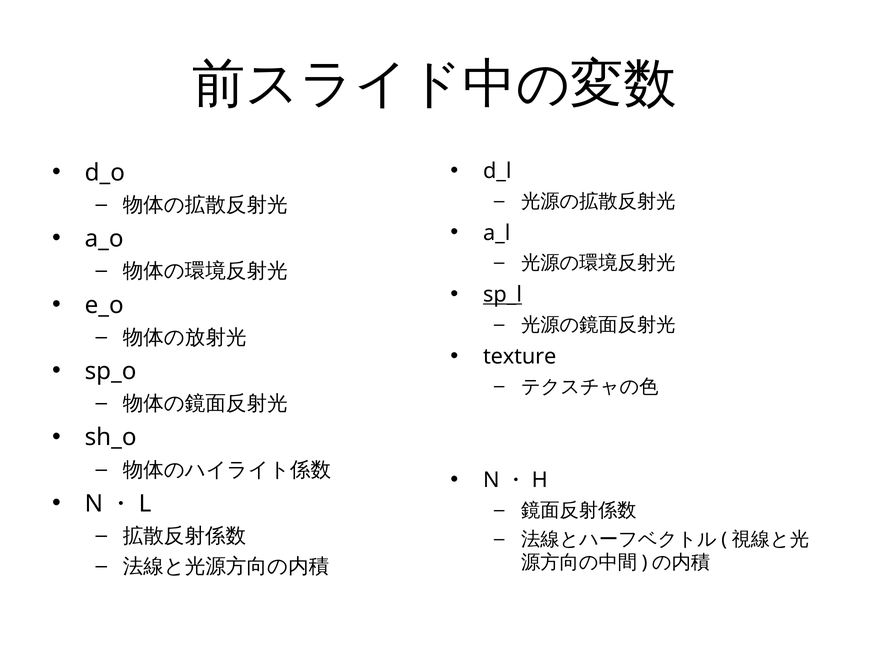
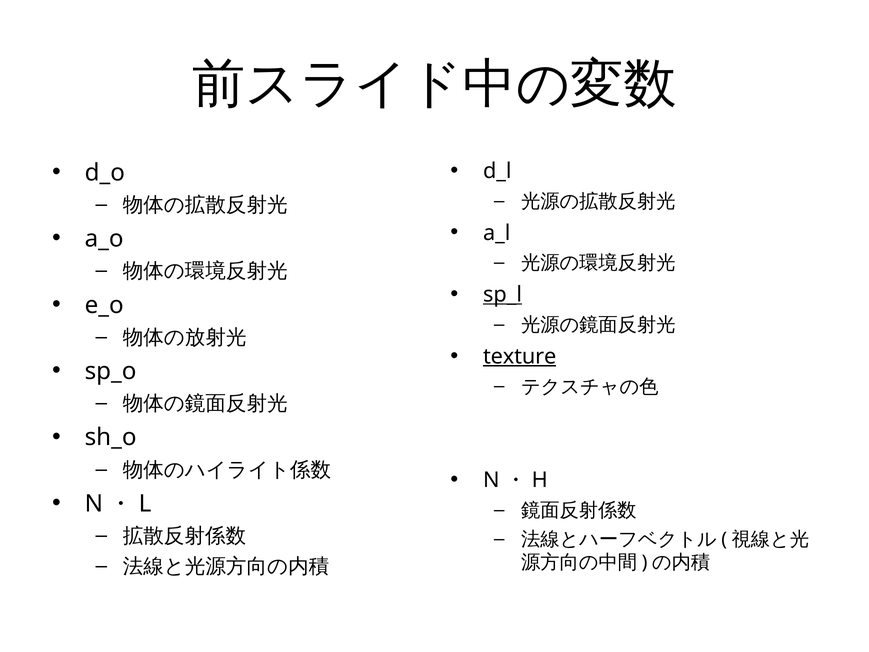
texture underline: none -> present (520, 356)
